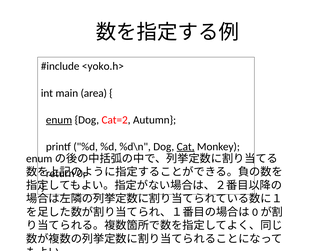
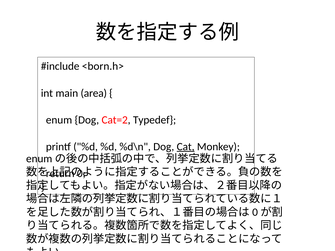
<yoko.h>: <yoko.h> -> <born.h> (103, 66)
enum underline: present -> none (59, 120)
Autumn: Autumn -> Typedef (155, 120)
